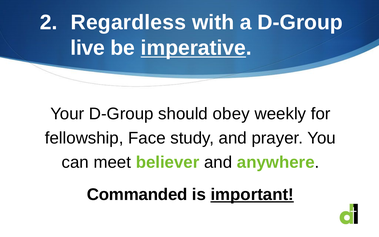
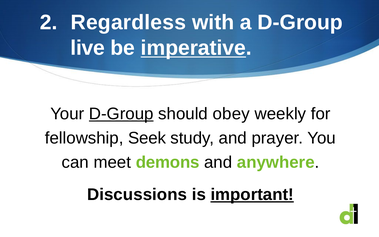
D-Group underline: none -> present (121, 114)
Face: Face -> Seek (147, 138)
believer: believer -> demons (168, 162)
Commanded: Commanded -> Discussions (137, 195)
